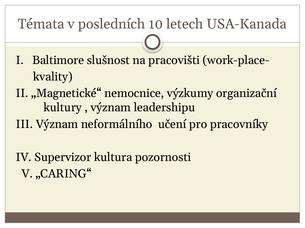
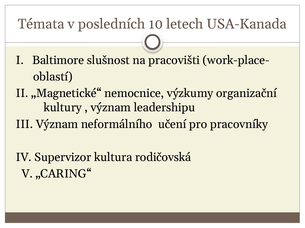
kvality: kvality -> oblastí (53, 77)
pozornosti: pozornosti -> rodičovská (163, 158)
